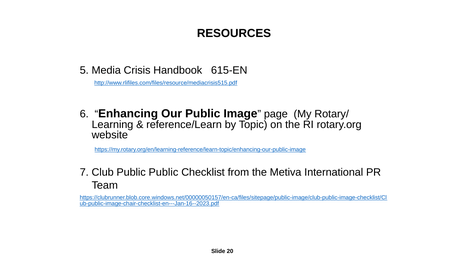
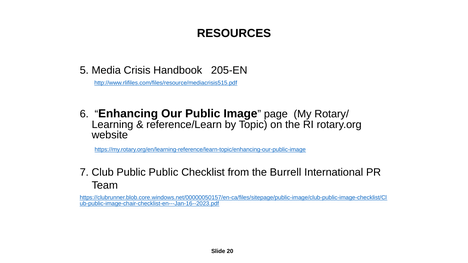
615-EN: 615-EN -> 205-EN (229, 70)
Metiva: Metiva -> Burrell (286, 172)
